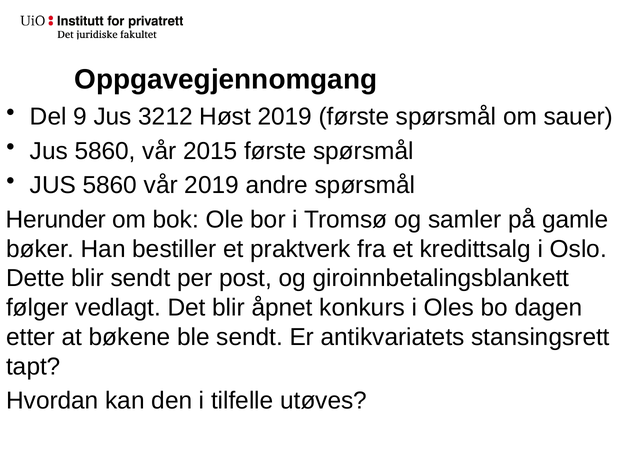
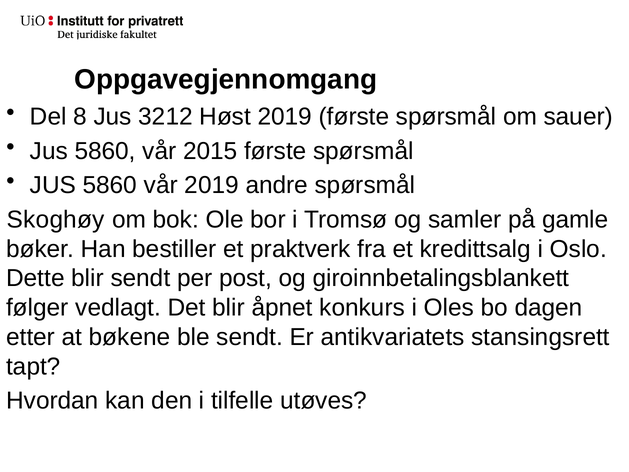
9: 9 -> 8 (80, 117)
Herunder: Herunder -> Skoghøy (56, 220)
